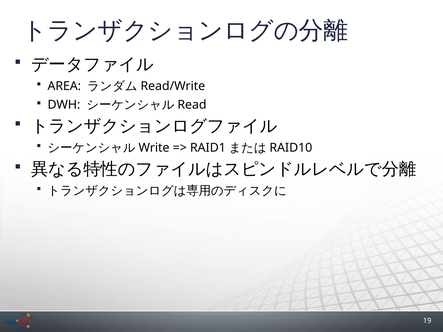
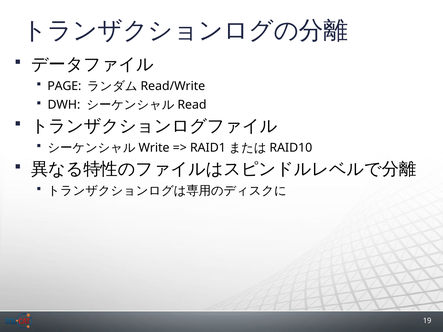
AREA: AREA -> PAGE (64, 86)
